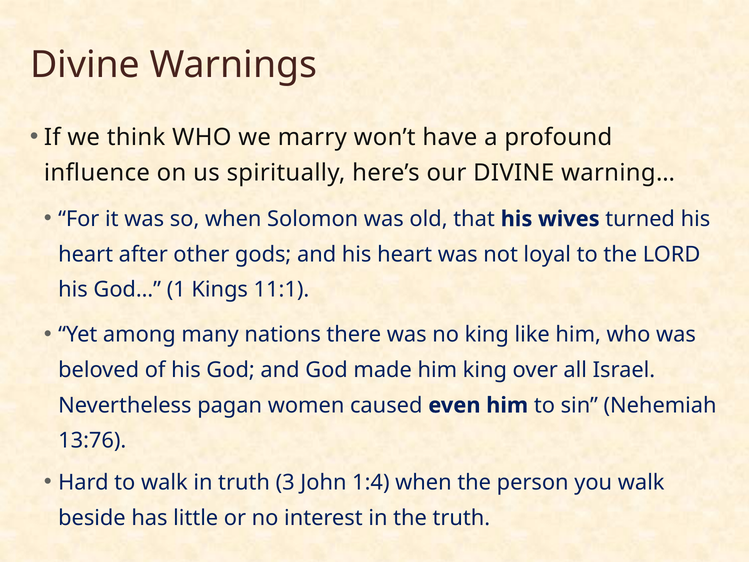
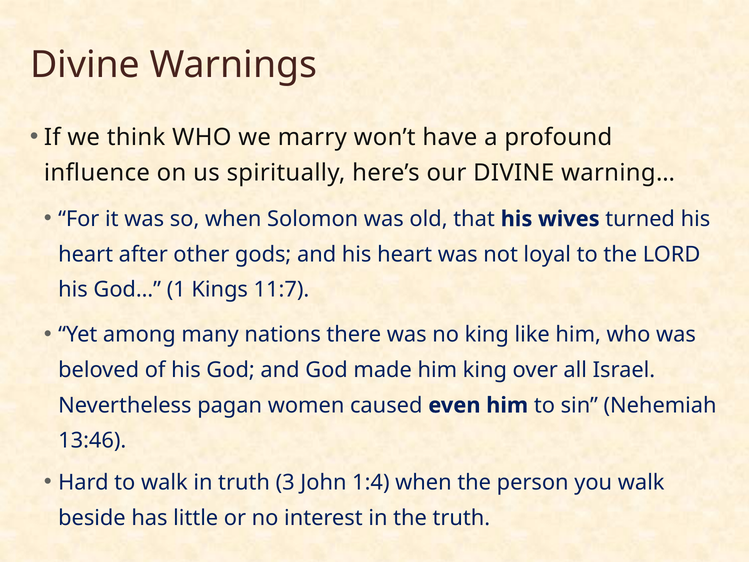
11:1: 11:1 -> 11:7 (281, 290)
13:76: 13:76 -> 13:46 (92, 441)
